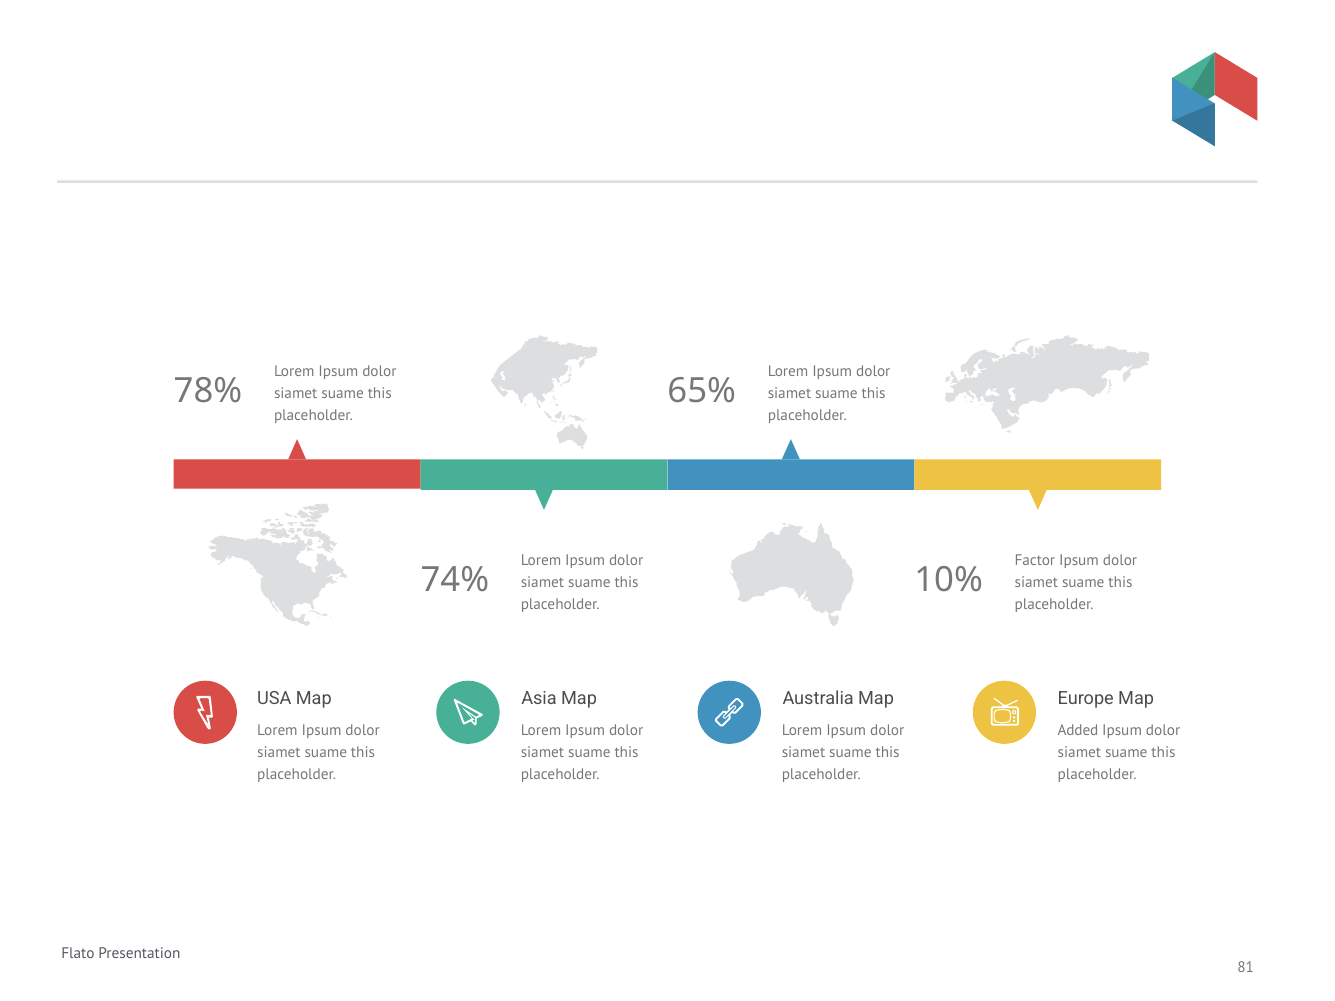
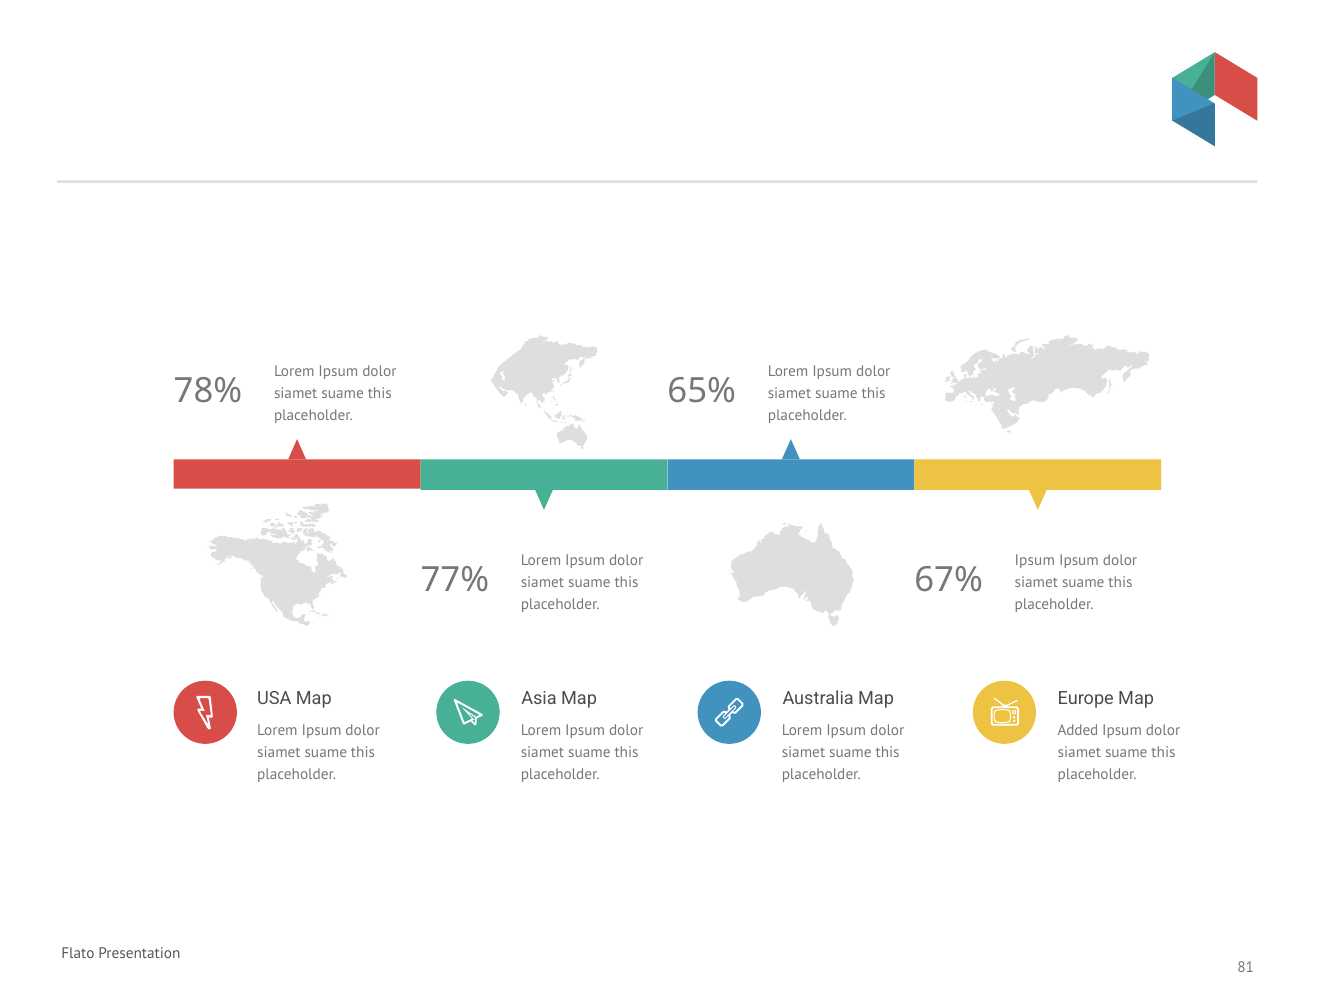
Factor: Factor -> Ipsum (1035, 561)
74%: 74% -> 77% (455, 580)
10%: 10% -> 67% (949, 580)
